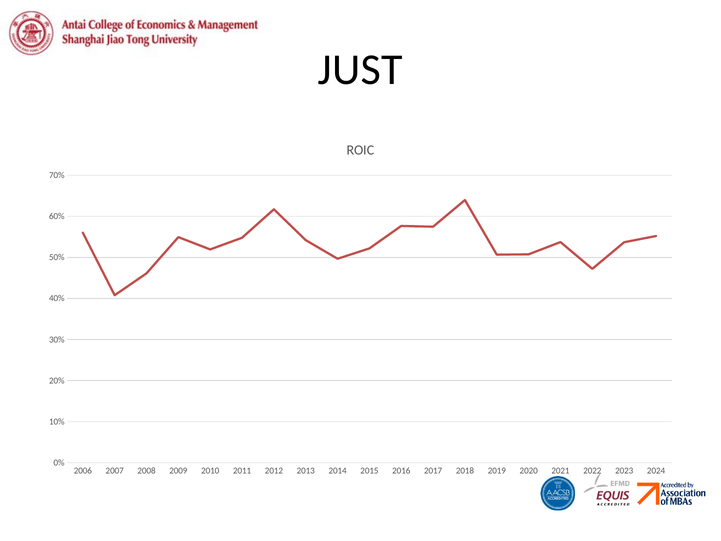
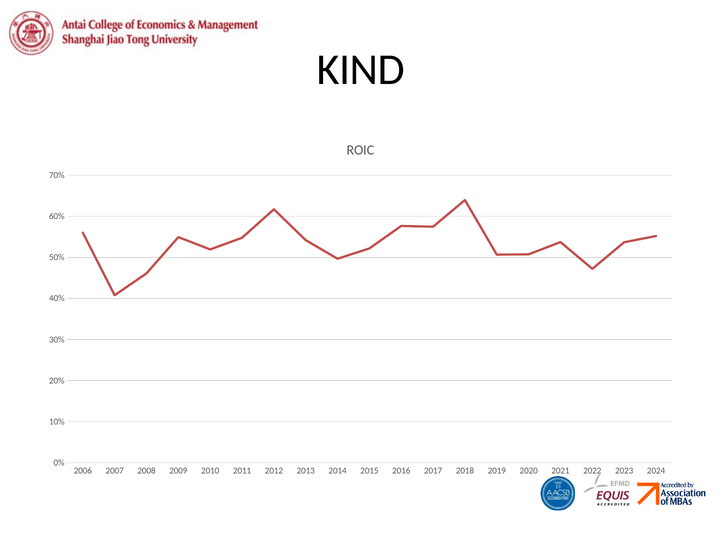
JUST: JUST -> KIND (361, 70)
